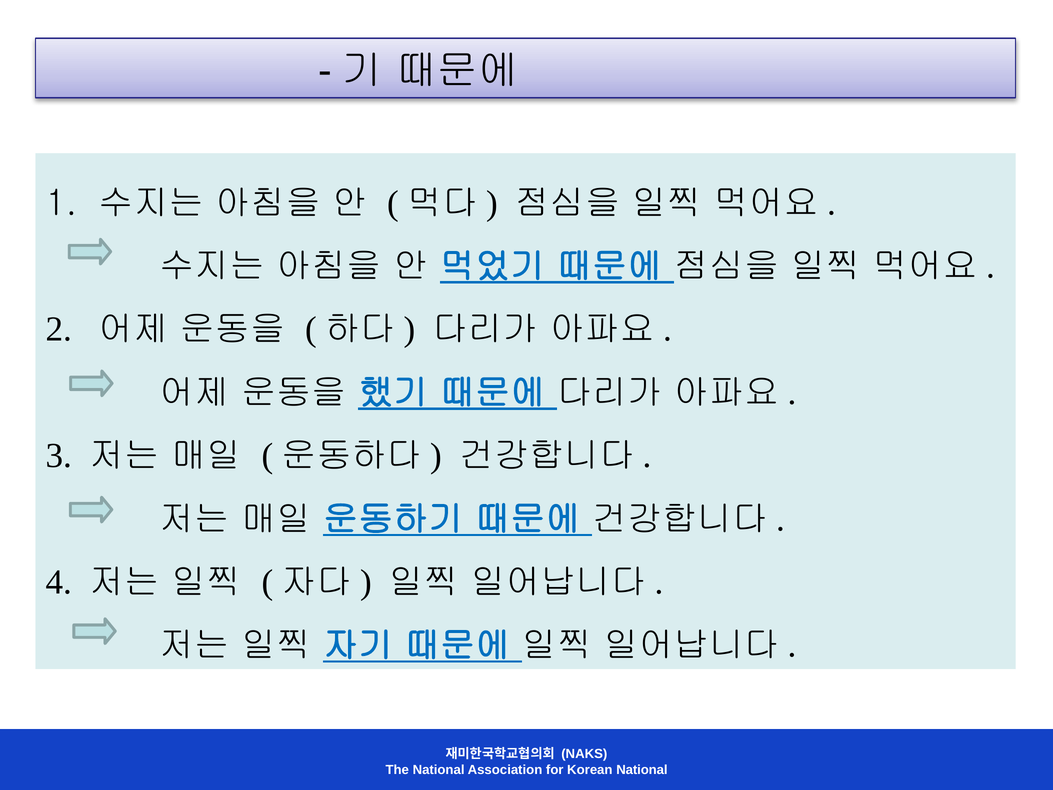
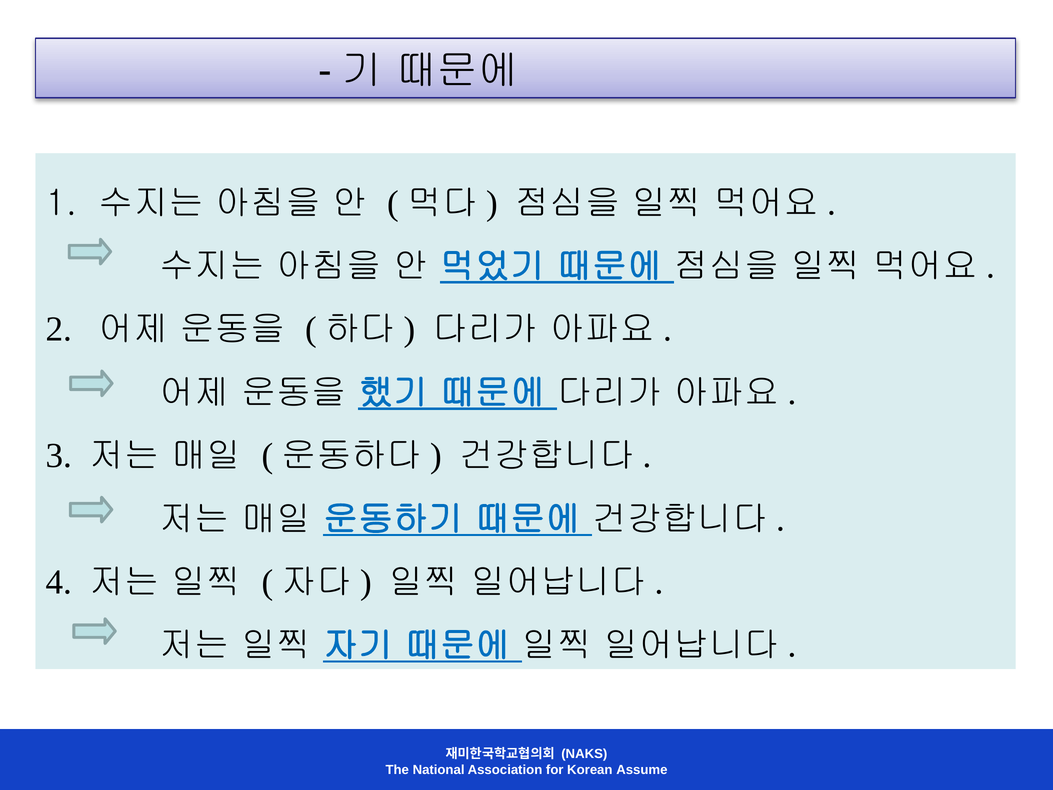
Korean National: National -> Assume (642, 770)
